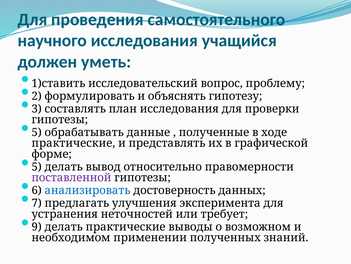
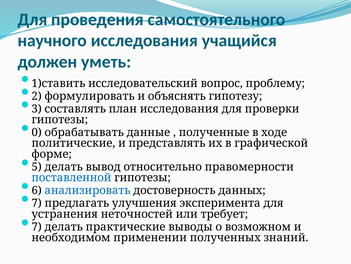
5: 5 -> 0 (37, 132)
практические: практические -> политические (73, 143)
поставленной colour: purple -> blue (71, 177)
9: 9 -> 7 (37, 226)
